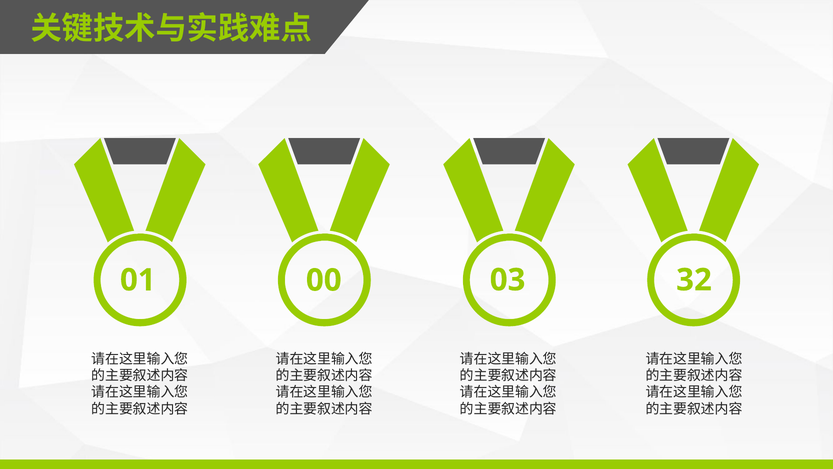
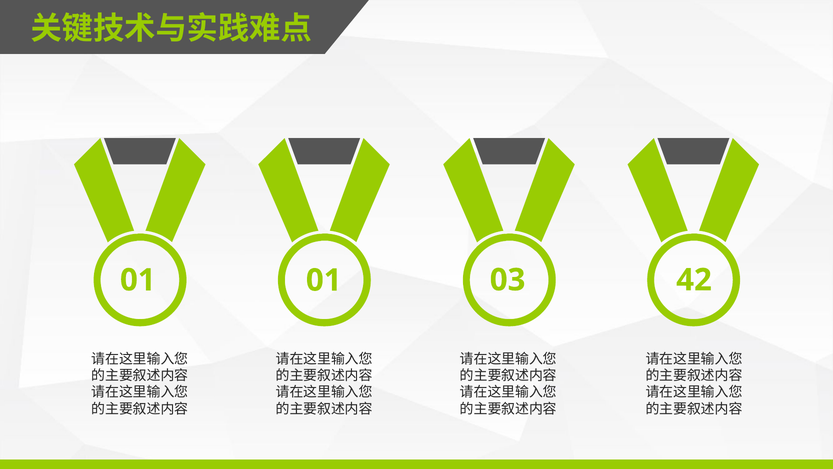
01 00: 00 -> 01 (324, 280)
32: 32 -> 42 (694, 280)
